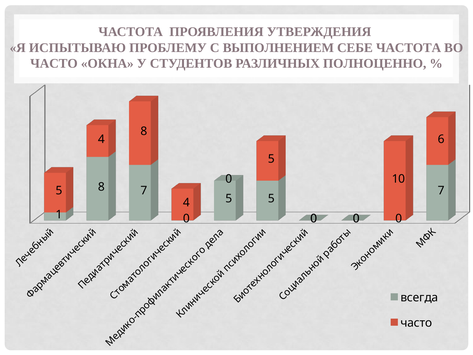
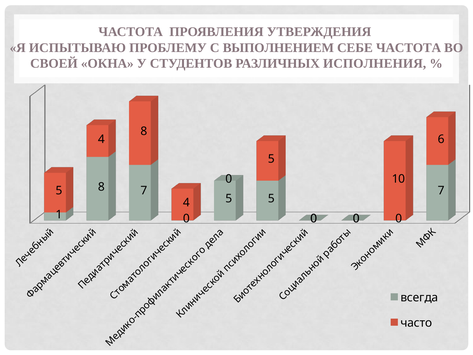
ЧАСТО: ЧАСТО -> СВОЕЙ (54, 63)
ПОЛНОЦЕННО: ПОЛНОЦЕННО -> ИСПОЛНЕНИЯ (375, 63)
